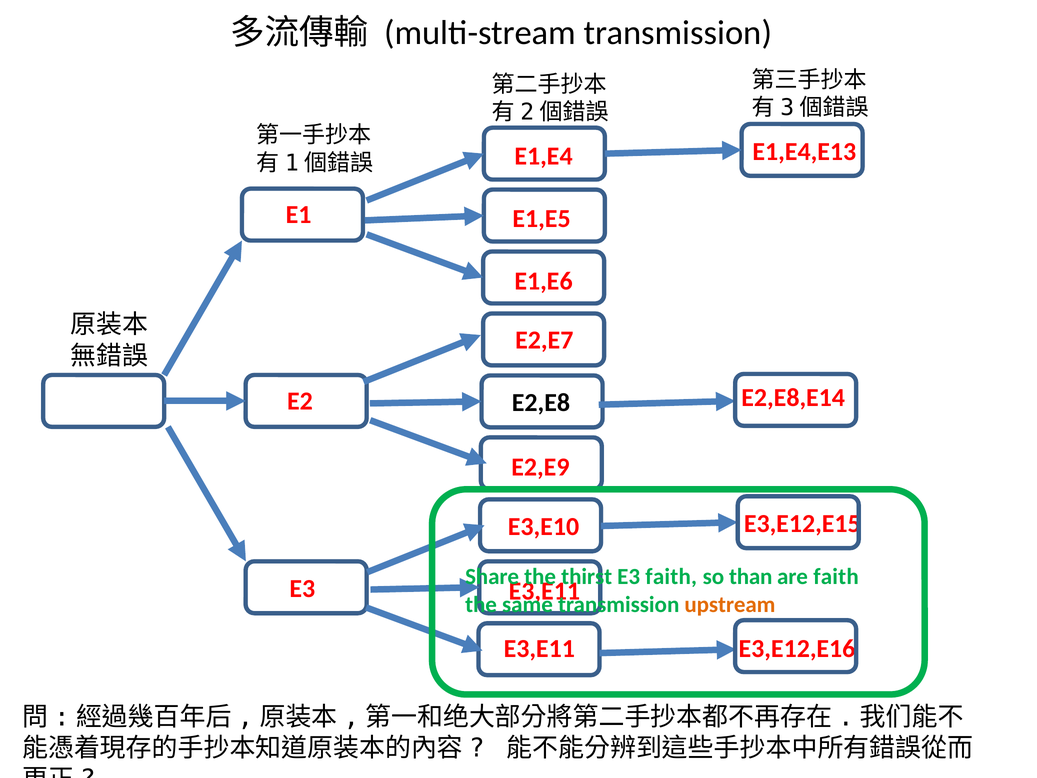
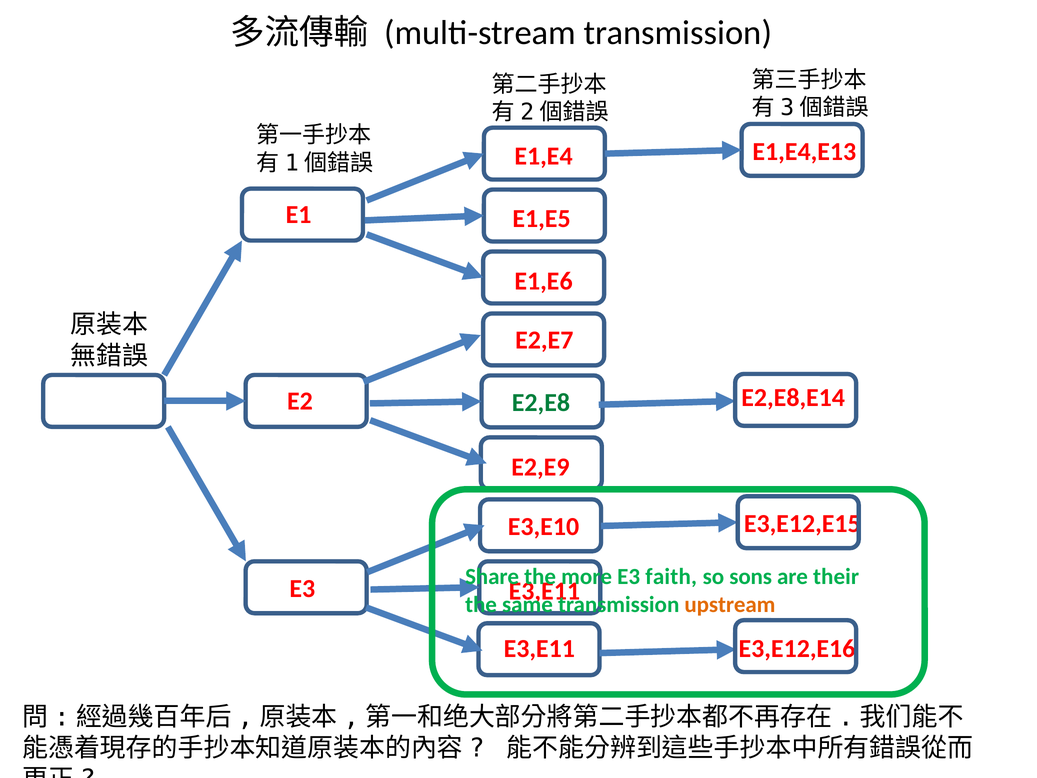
E2,E8 colour: black -> green (541, 402)
thirst: thirst -> more (587, 577)
than: than -> sons (751, 577)
are faith: faith -> their (836, 577)
